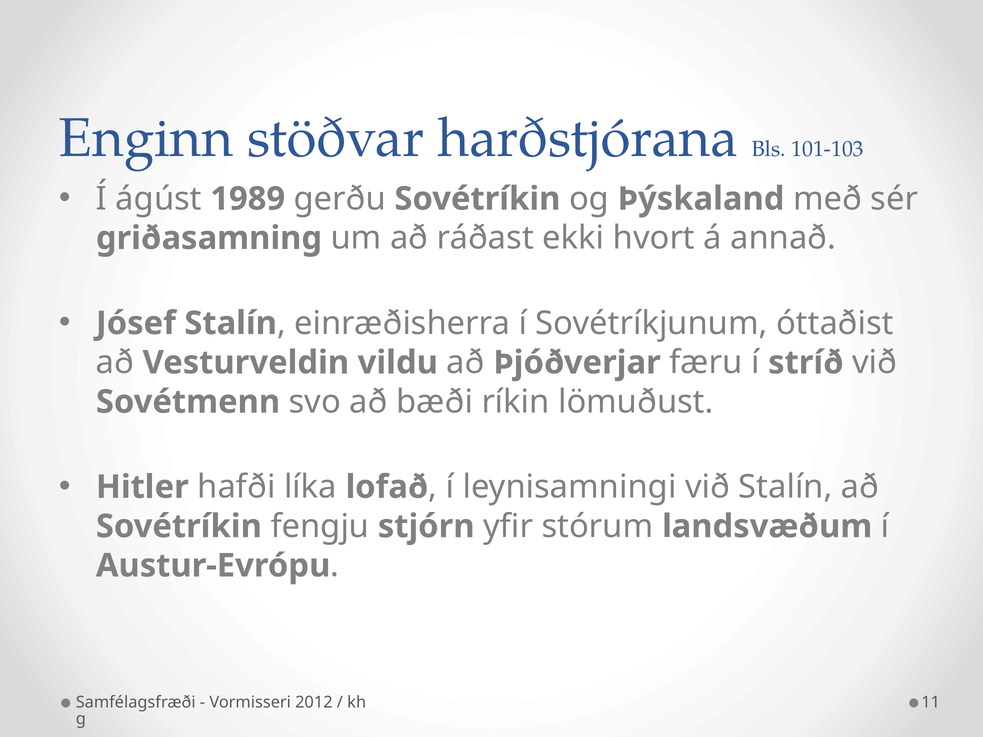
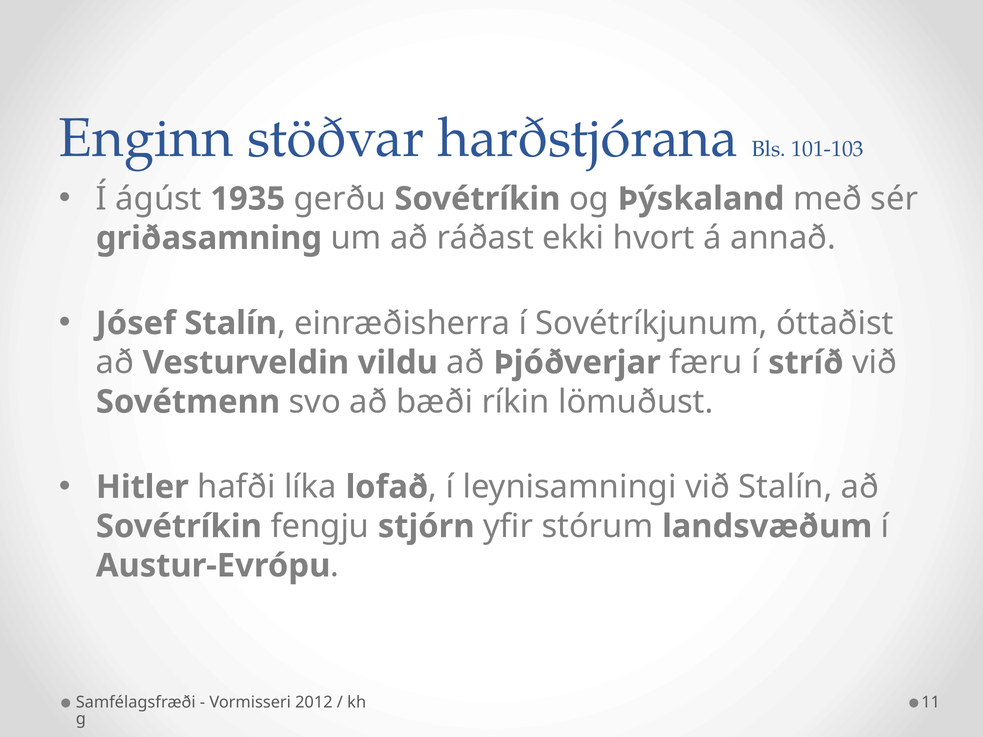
1989: 1989 -> 1935 (248, 199)
